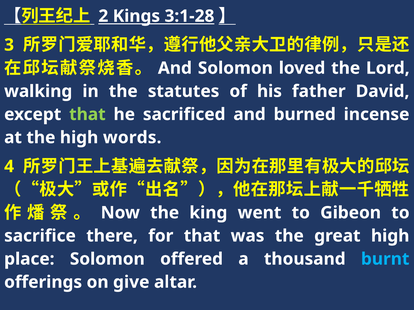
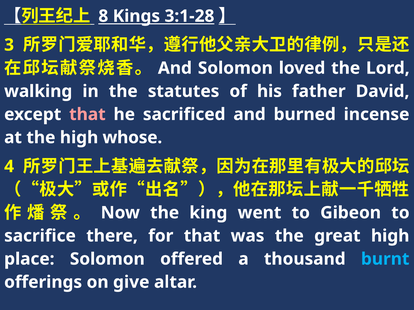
2: 2 -> 8 (103, 16)
that colour: light green -> pink (87, 115)
words: words -> whose (132, 138)
